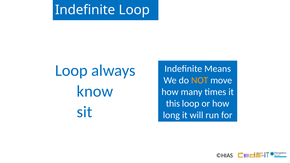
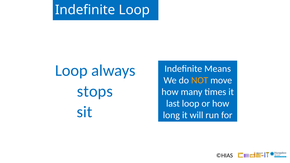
know: know -> stops (95, 91)
this: this -> last (173, 104)
